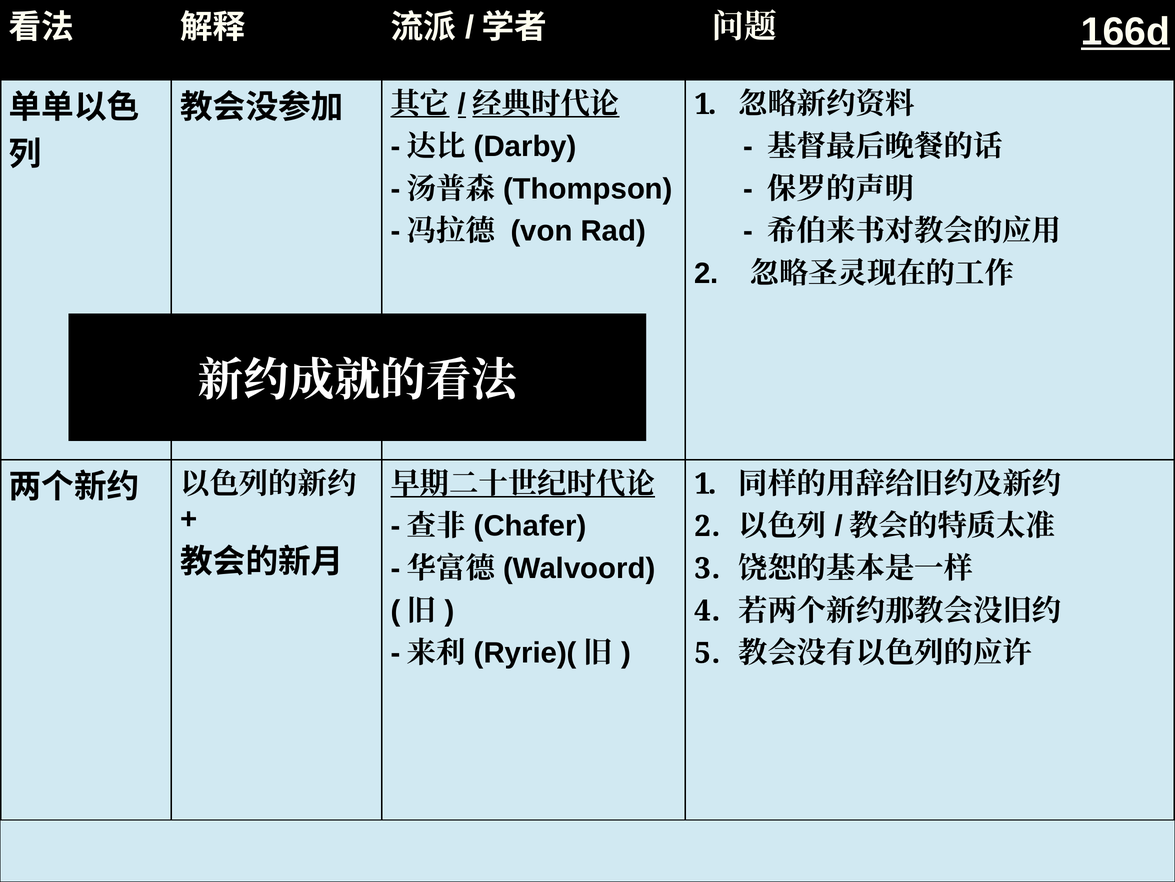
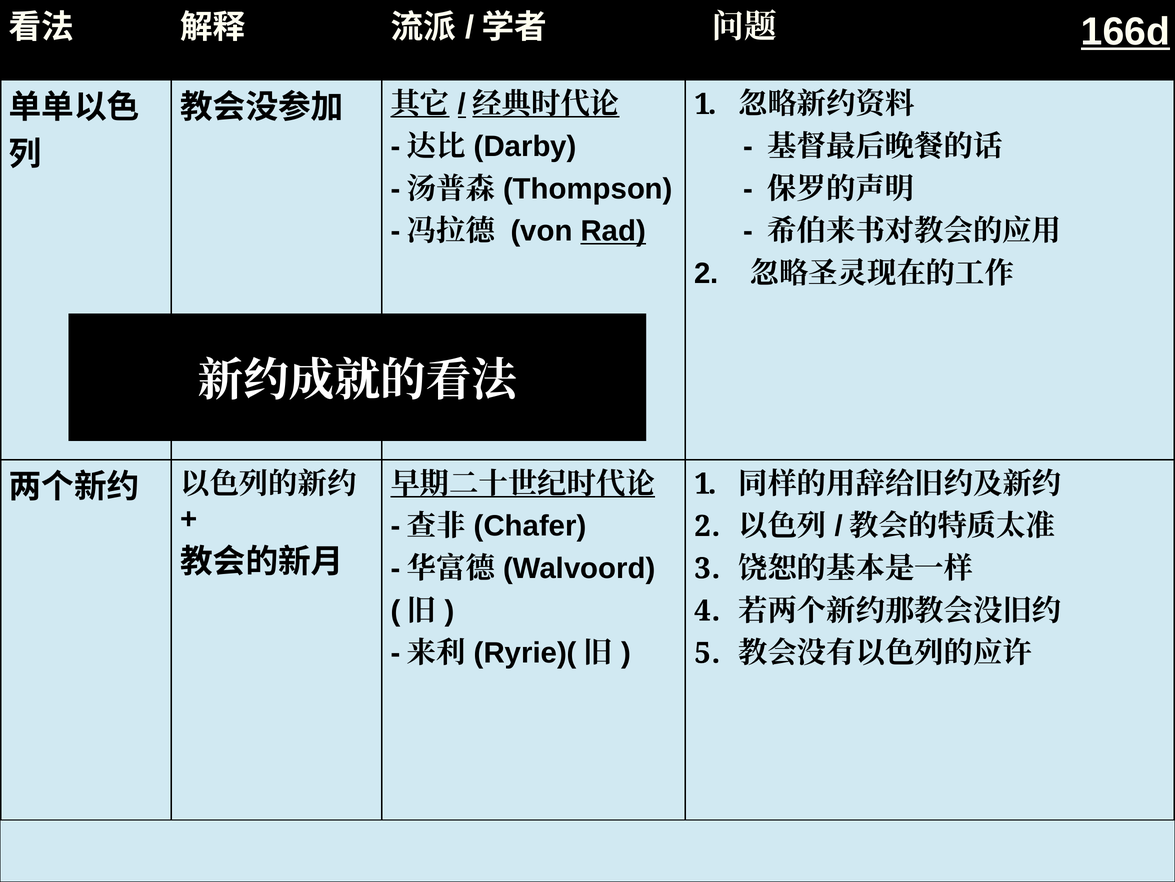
Rad underline: none -> present (613, 231)
